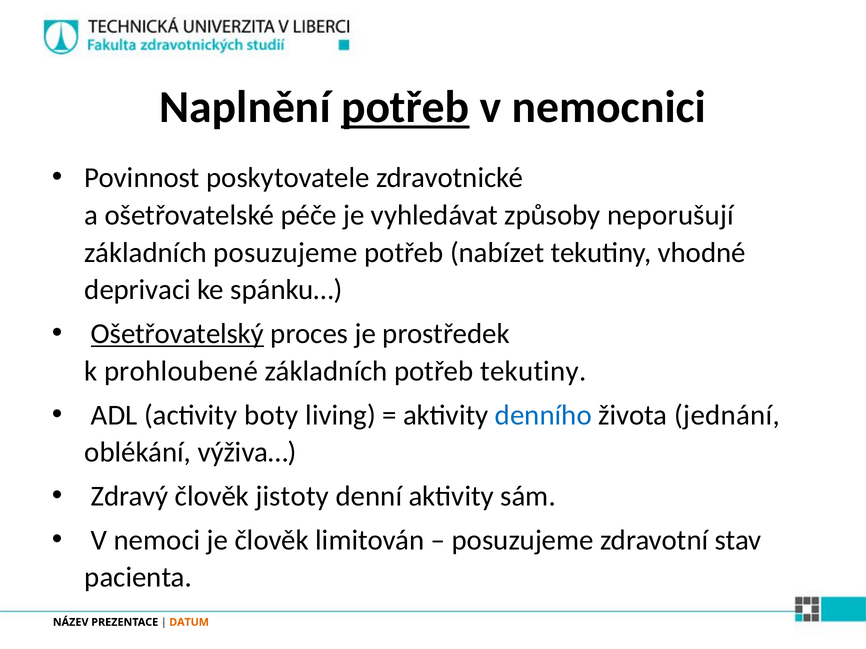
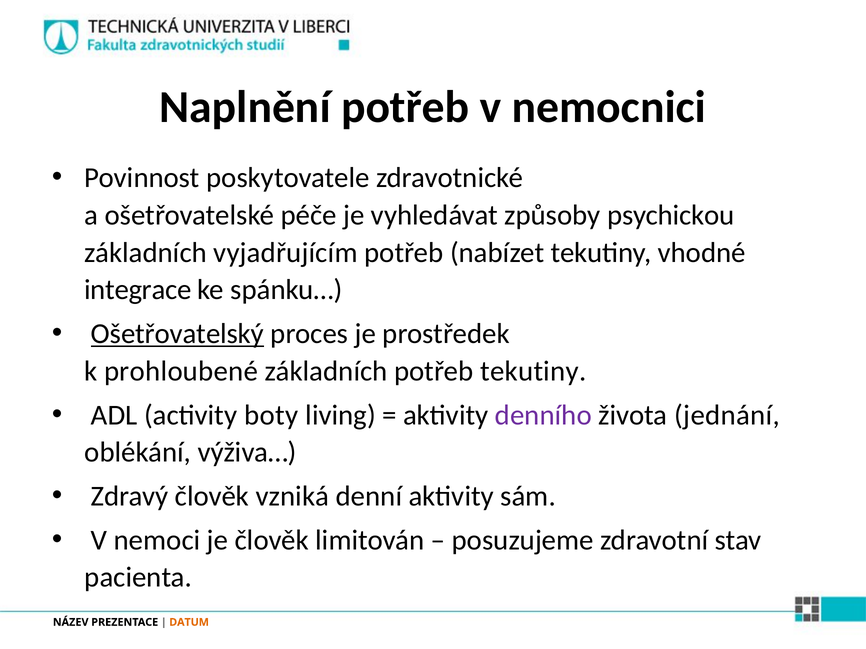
potřeb underline: present -> none (405, 107)
neporušují: neporušují -> psychickou (671, 215)
základních posuzujeme: posuzujeme -> vyjadřujícím (286, 253)
deprivaci: deprivaci -> integrace (138, 290)
denního colour: blue -> purple (543, 415)
jistoty: jistoty -> vzniká (292, 497)
